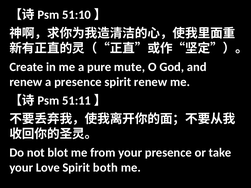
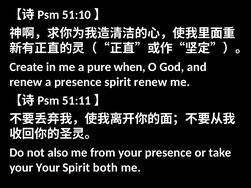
mute: mute -> when (130, 67)
blot: blot -> also (58, 153)
your Love: Love -> Your (48, 168)
